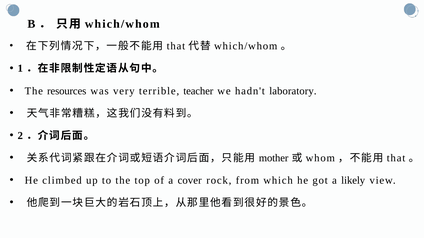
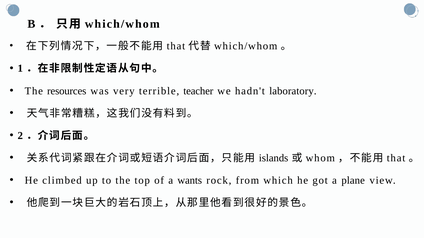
mother: mother -> islands (274, 158)
cover: cover -> wants (190, 181)
likely: likely -> plane (353, 181)
